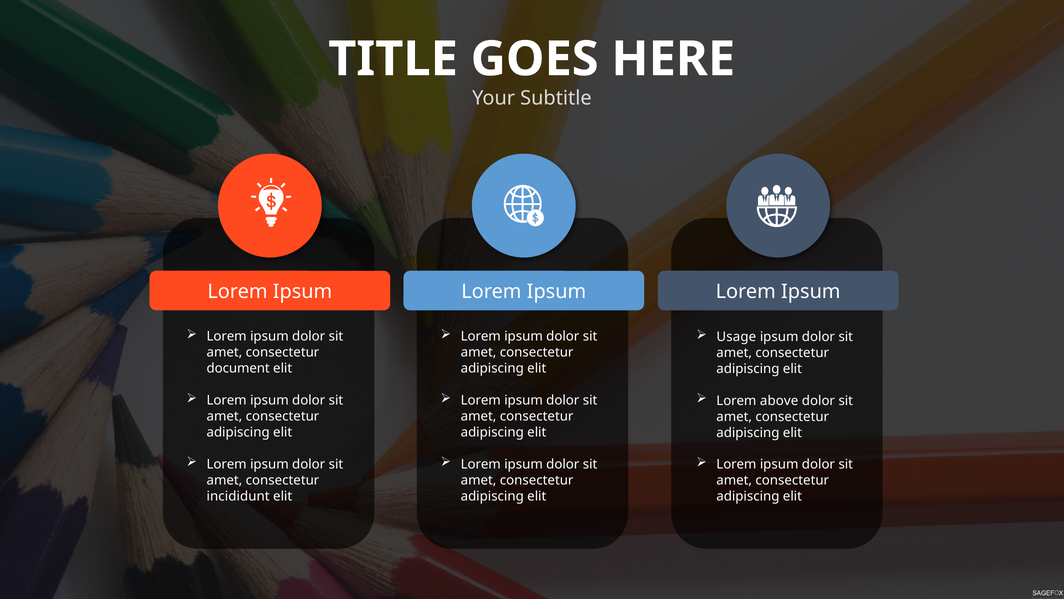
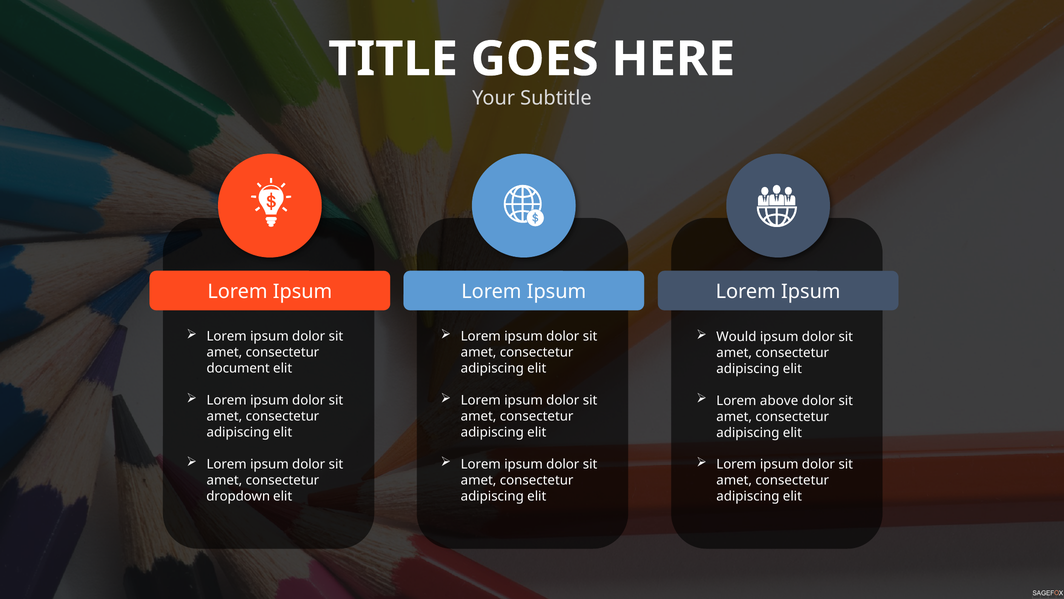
Usage: Usage -> Would (736, 337)
incididunt: incididunt -> dropdown (238, 496)
